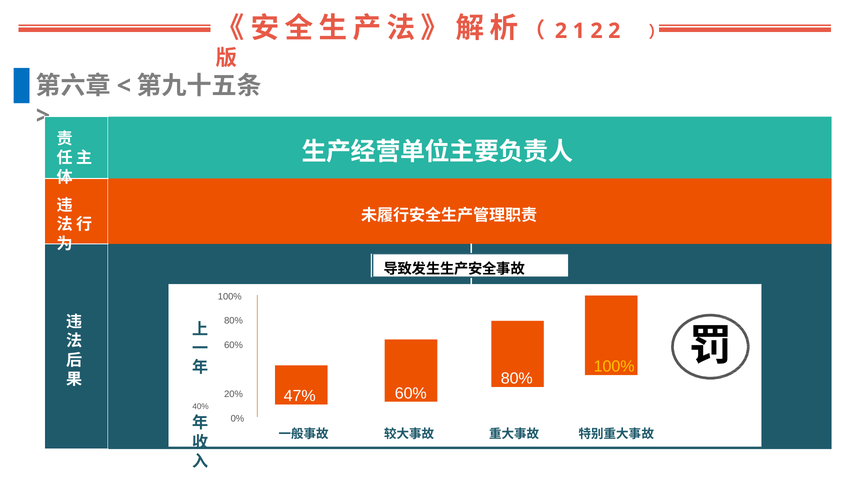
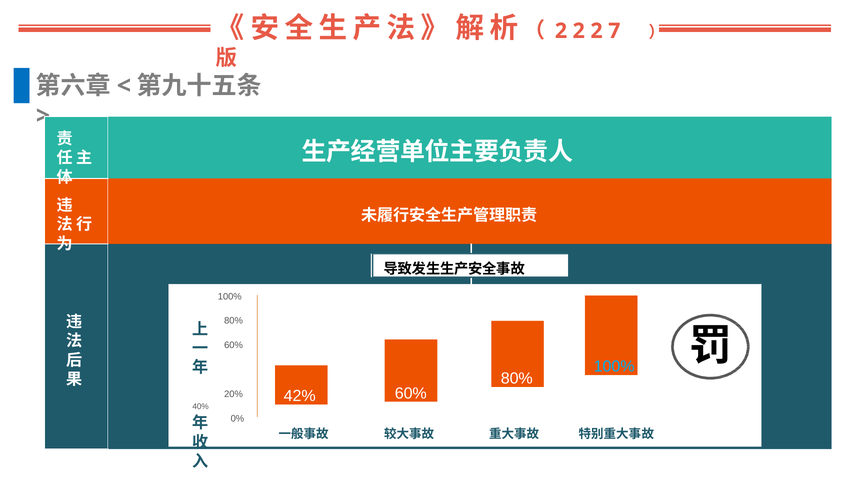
1: 1 -> 2 (579, 31)
2 2: 2 -> 7 (614, 31)
100% colour: yellow -> light blue (614, 367)
47%: 47% -> 42% (300, 396)
